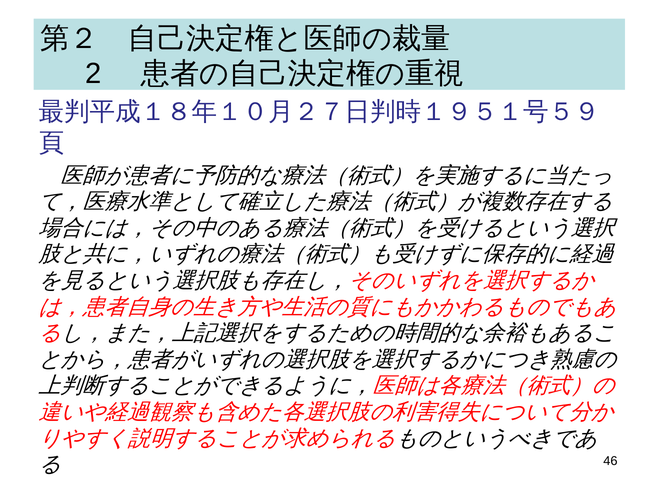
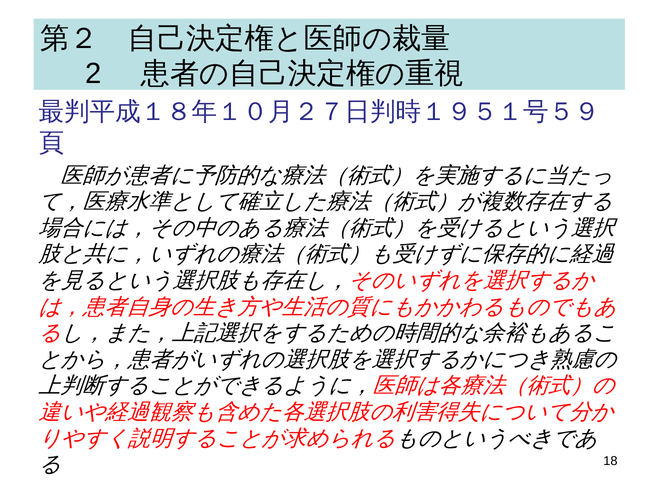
46: 46 -> 18 (610, 461)
